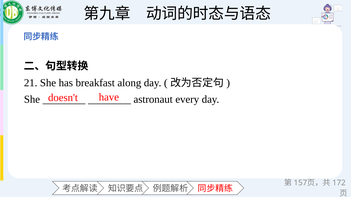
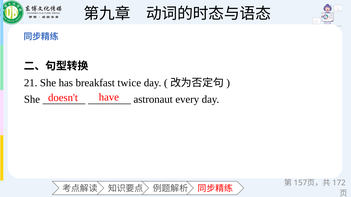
along: along -> twice (129, 83)
